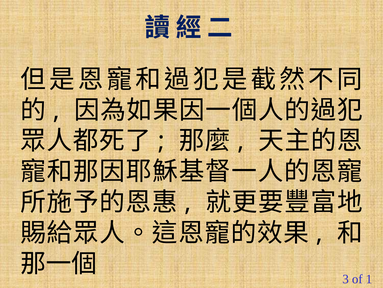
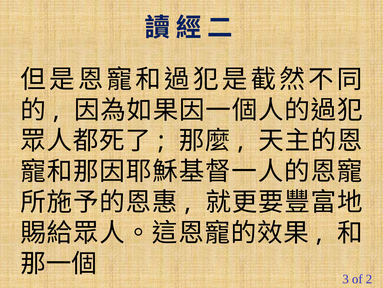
1: 1 -> 2 (369, 278)
